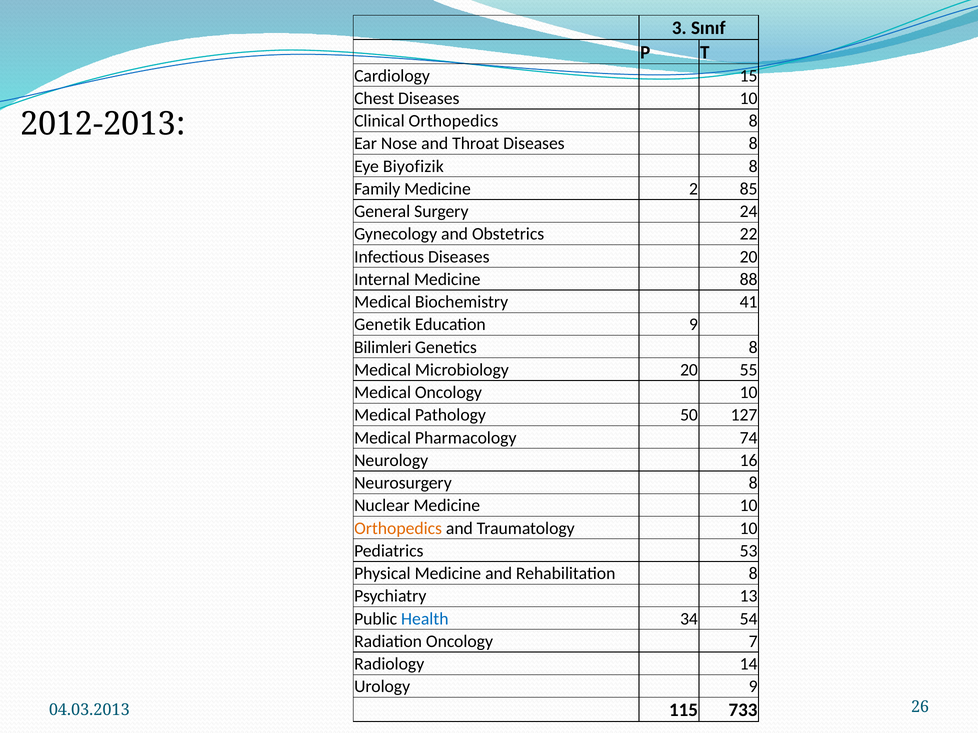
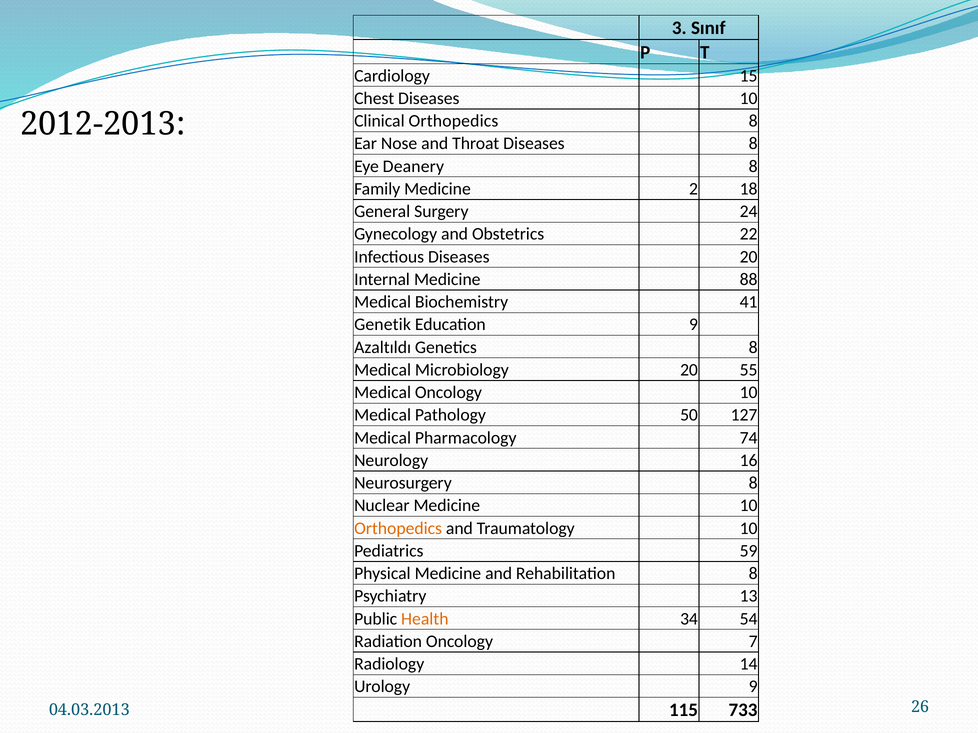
Biyofizik: Biyofizik -> Deanery (413, 166)
85: 85 -> 18 (749, 189)
Bilimleri: Bilimleri -> Azaltıldı (383, 348)
53: 53 -> 59 (749, 551)
Health colour: blue -> orange (425, 619)
